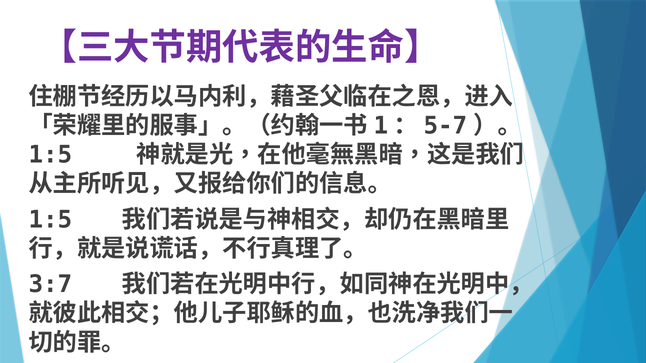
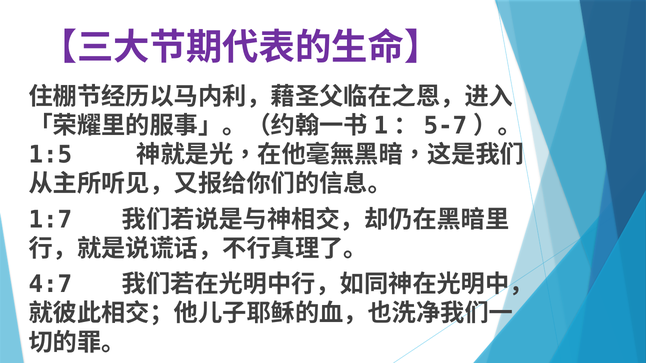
1:5: 1:5 -> 1:7 (50, 220)
3:7: 3:7 -> 4:7 (50, 285)
